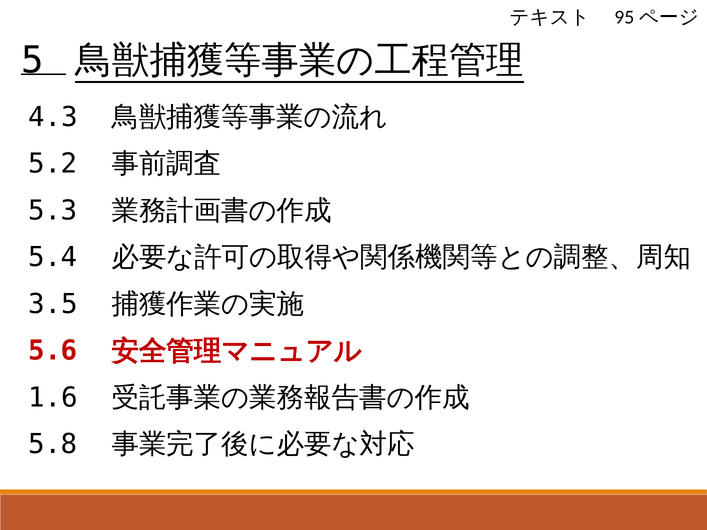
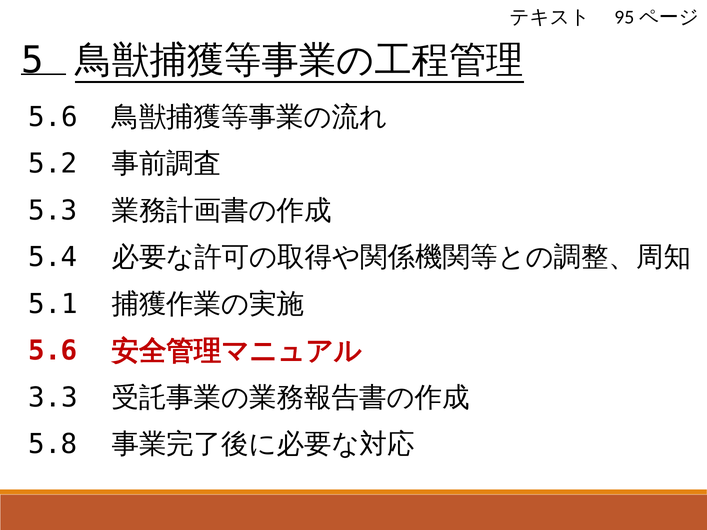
4.3: 4.3 -> 5.6 (53, 117)
3.5: 3.5 -> 5.1 (53, 304)
1.6: 1.6 -> 3.3 (53, 398)
